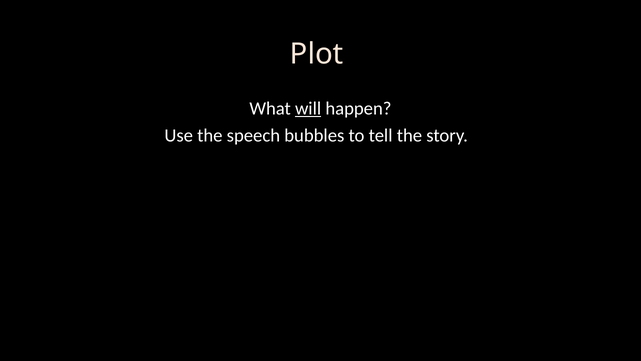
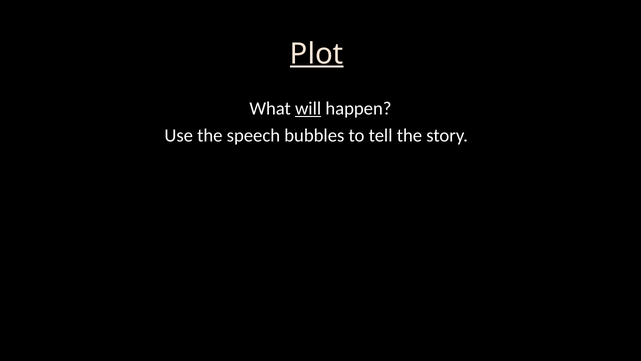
Plot underline: none -> present (317, 54)
